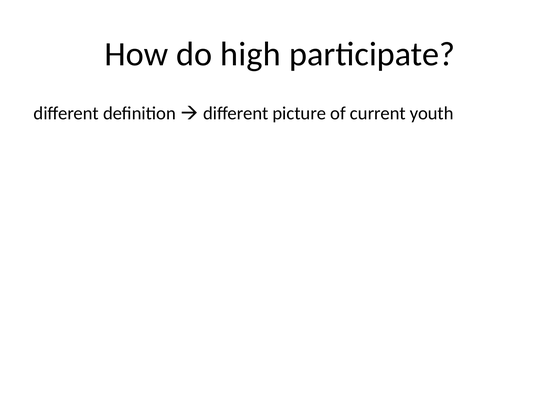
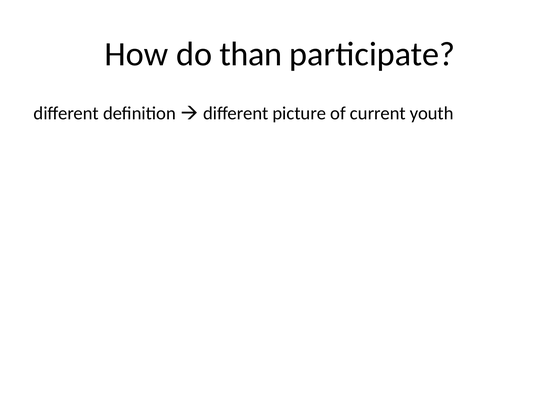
high: high -> than (251, 54)
